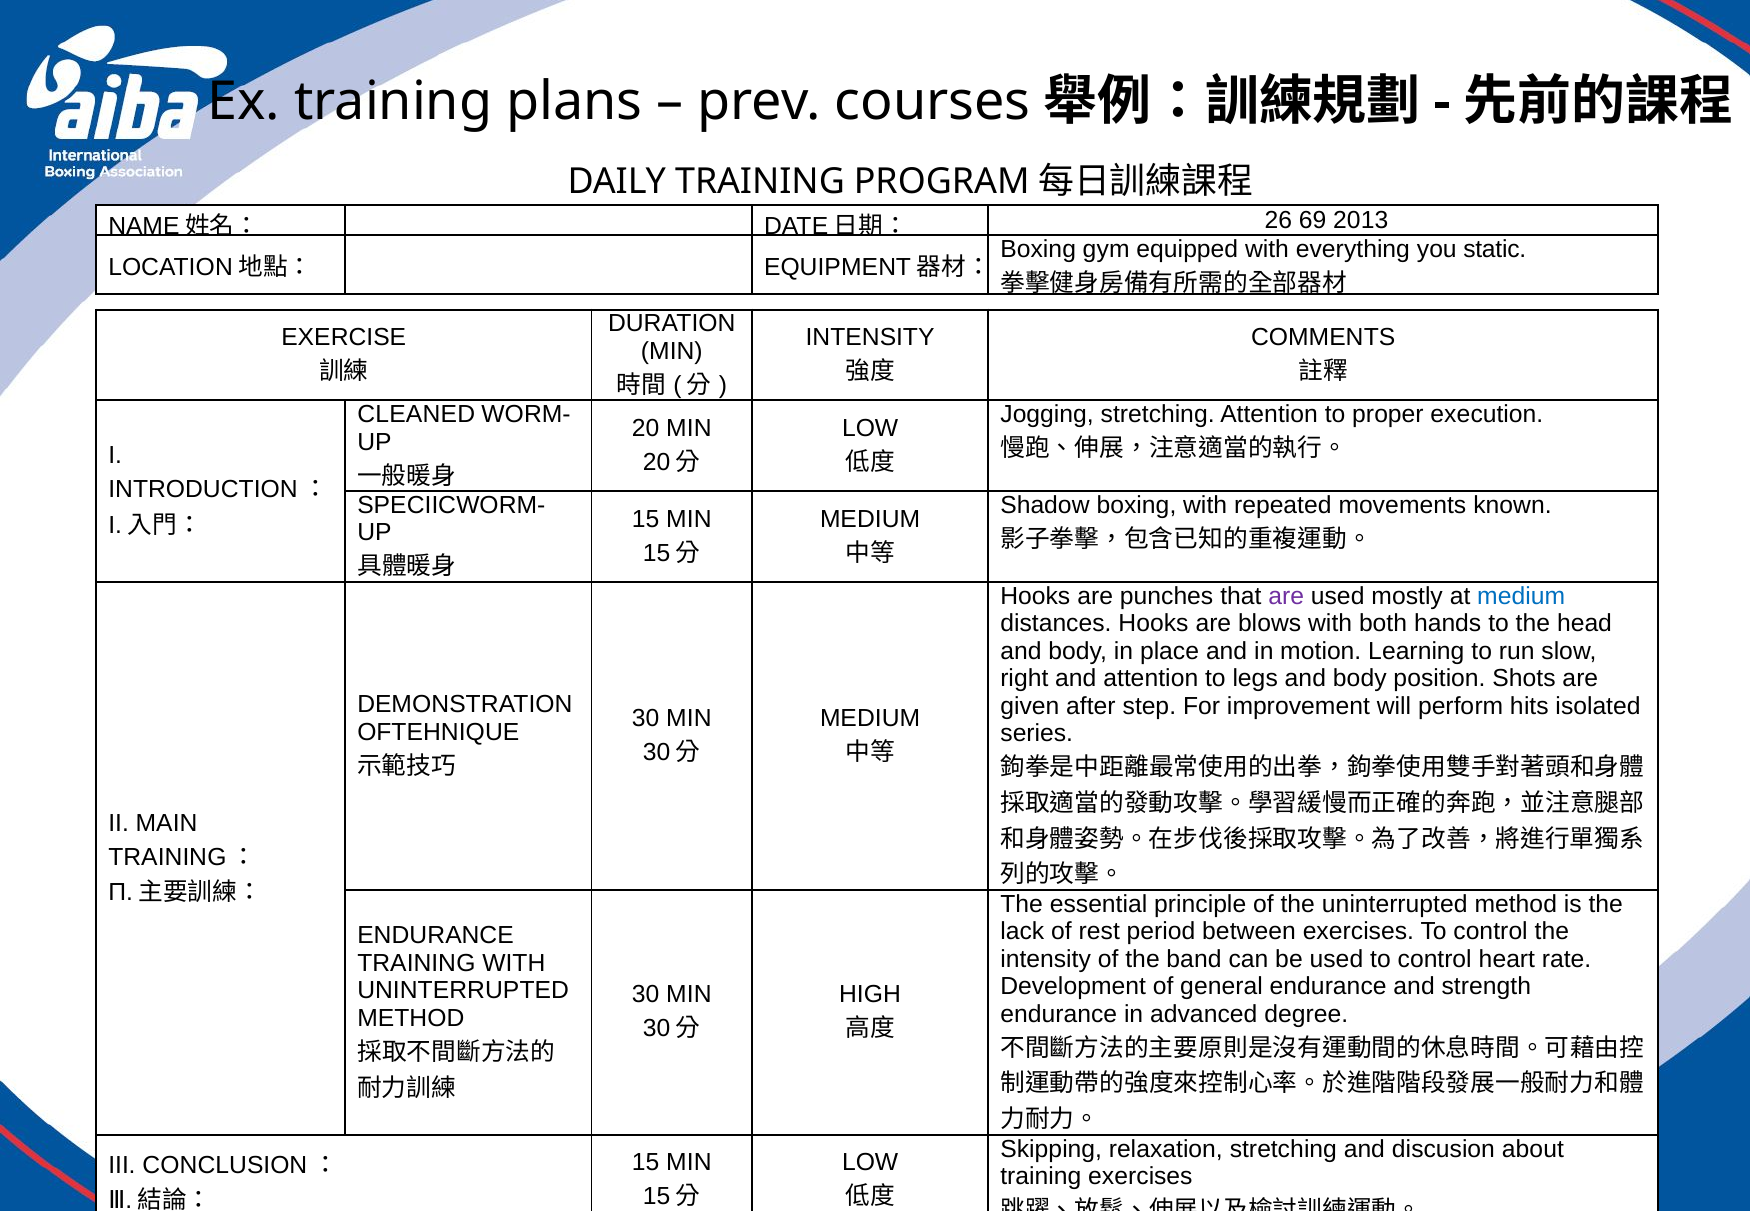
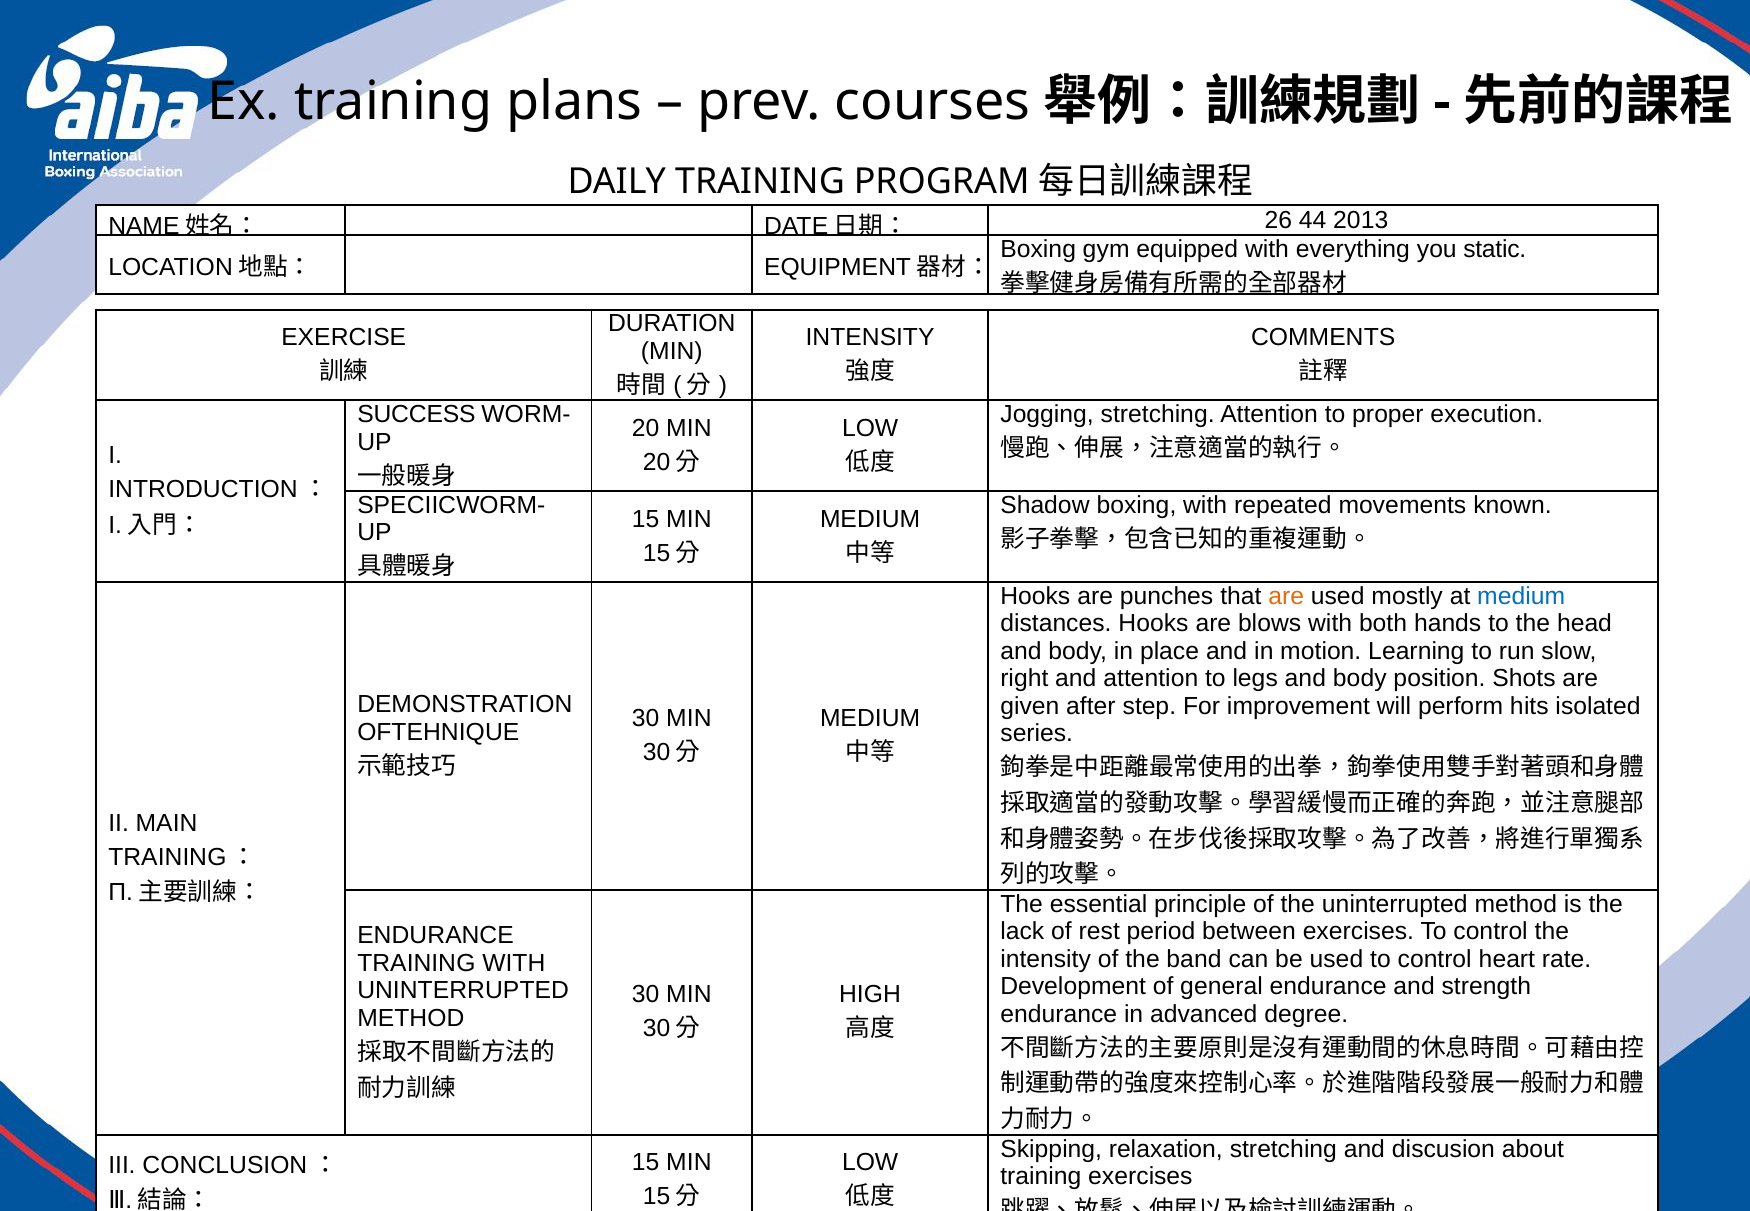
69: 69 -> 44 (1313, 221)
CLEANED: CLEANED -> SUCCESS (416, 415)
are colour: purple -> orange (1286, 596)
